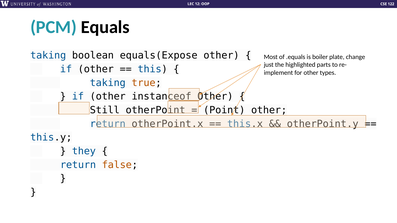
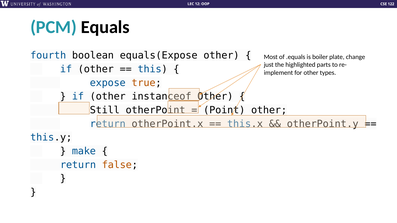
taking: taking -> fourth (48, 55)
taking: taking -> expose (108, 83)
they: they -> make (84, 151)
